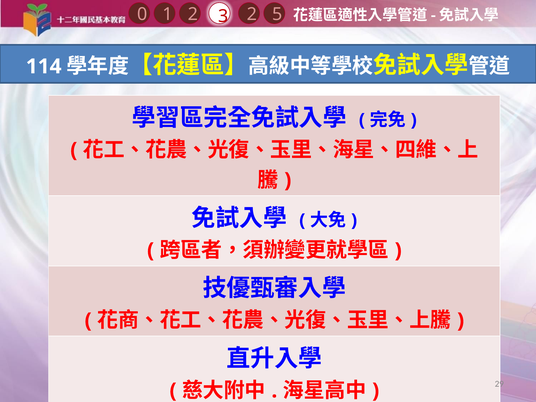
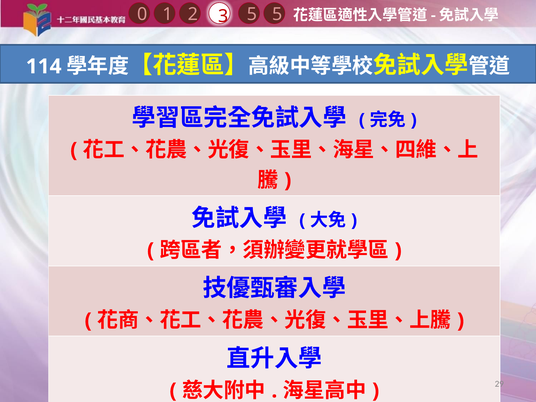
1 2: 2 -> 5 (252, 14)
